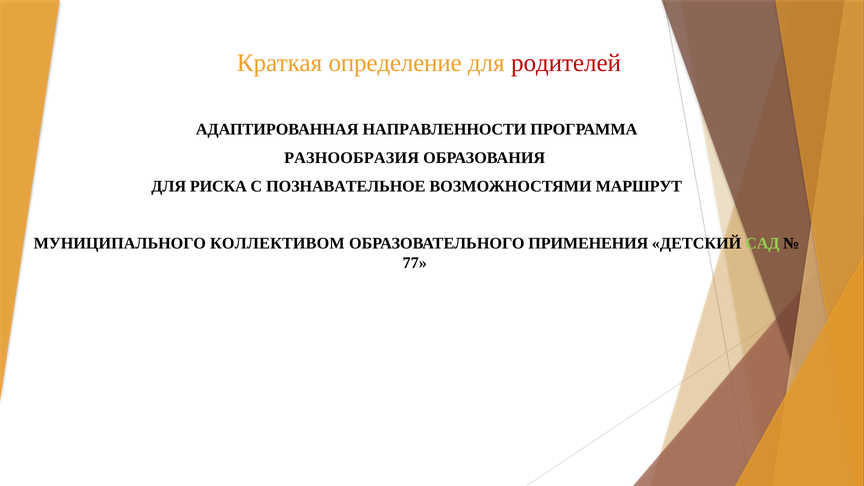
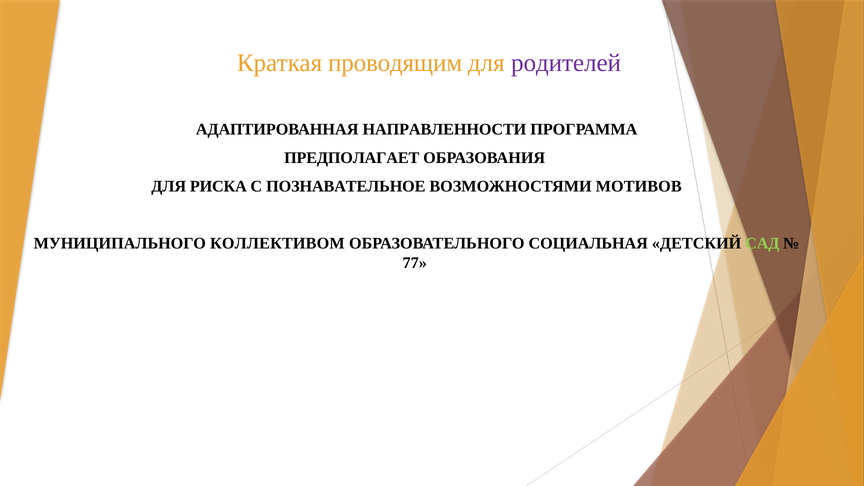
определение: определение -> проводящим (395, 63)
родителей colour: red -> purple (566, 63)
РАЗНООБРАЗИЯ: РАЗНООБРАЗИЯ -> ПРЕДПОЛАГАЕТ (352, 158)
МАРШРУТ: МАРШРУТ -> МОТИВОВ (639, 186)
ПРИМЕНЕНИЯ: ПРИМЕНЕНИЯ -> СОЦИАЛЬНАЯ (588, 243)
